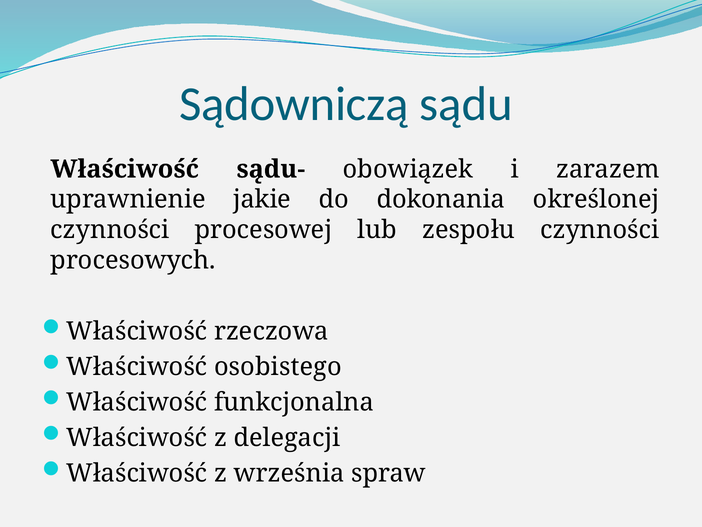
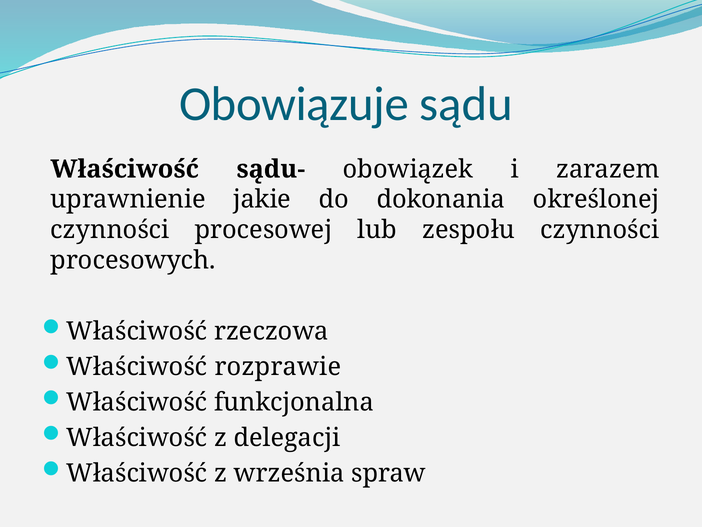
Sądowniczą: Sądowniczą -> Obowiązuje (294, 104)
osobistego: osobistego -> rozprawie (278, 367)
